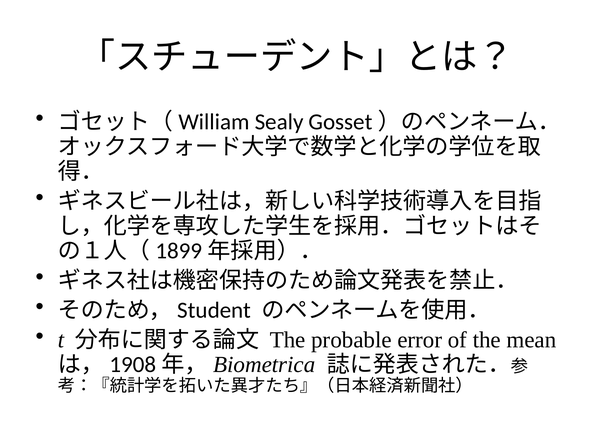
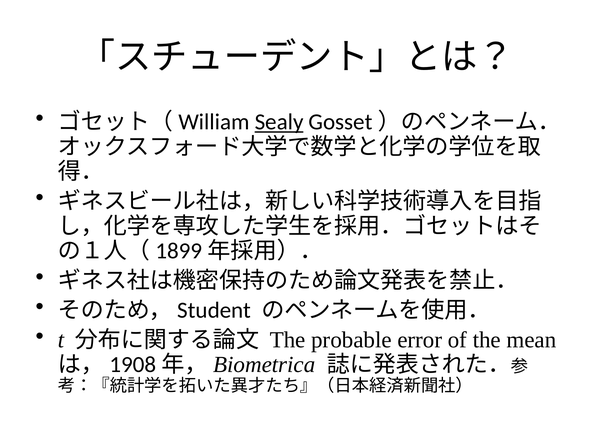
Sealy underline: none -> present (279, 122)
